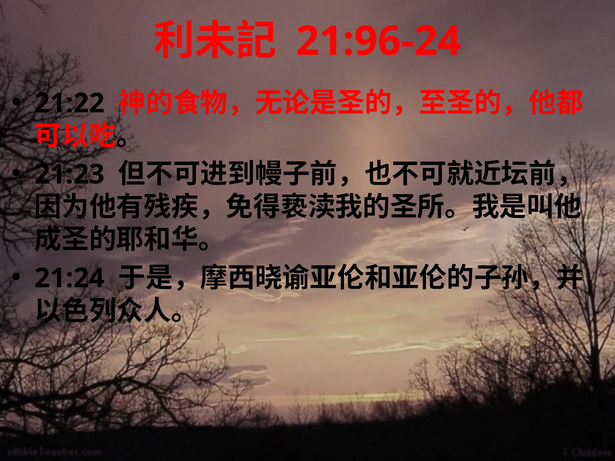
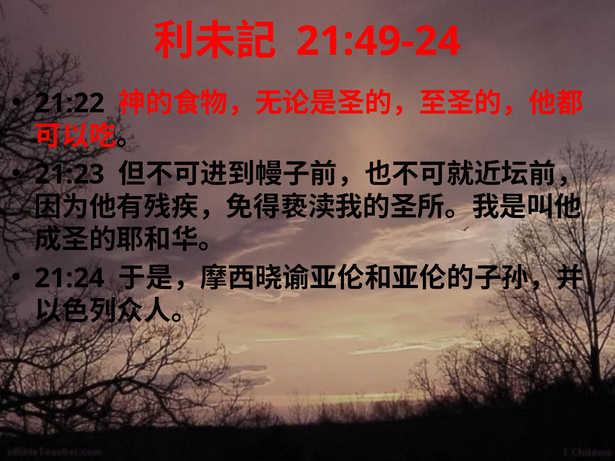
21:96-24: 21:96-24 -> 21:49-24 (378, 41)
